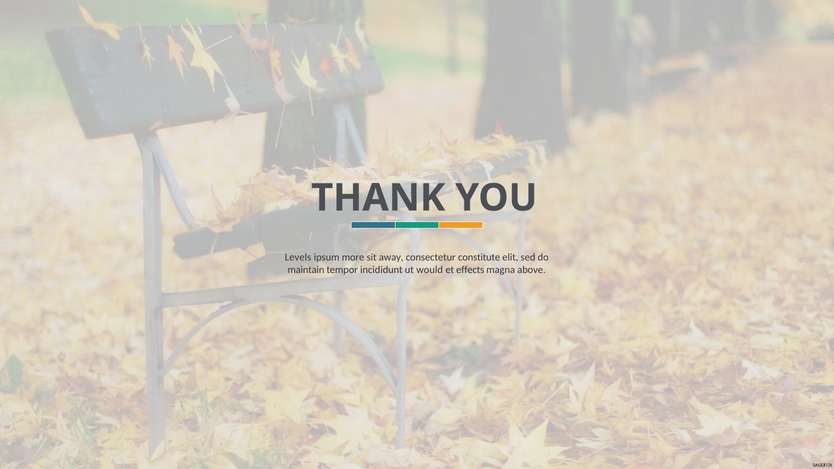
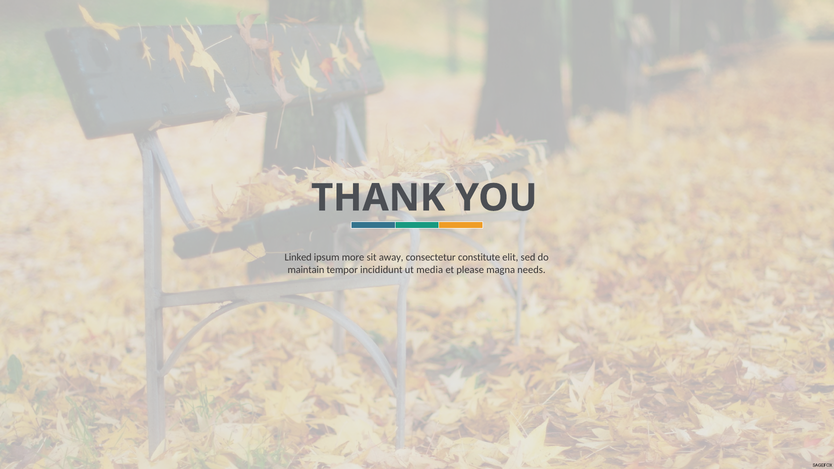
Levels: Levels -> Linked (298, 257)
would: would -> media (430, 270)
effects: effects -> please (470, 270)
above: above -> needs (531, 270)
